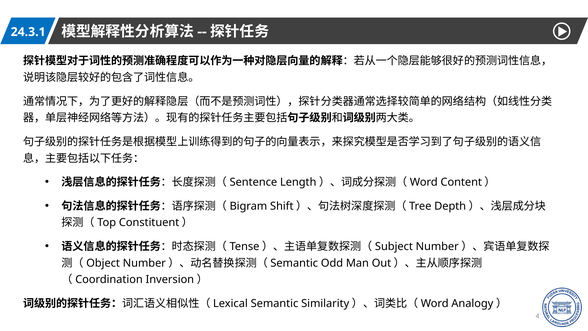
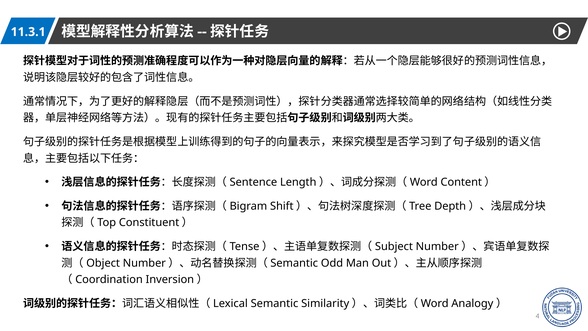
24.3.1: 24.3.1 -> 11.3.1 (28, 32)
